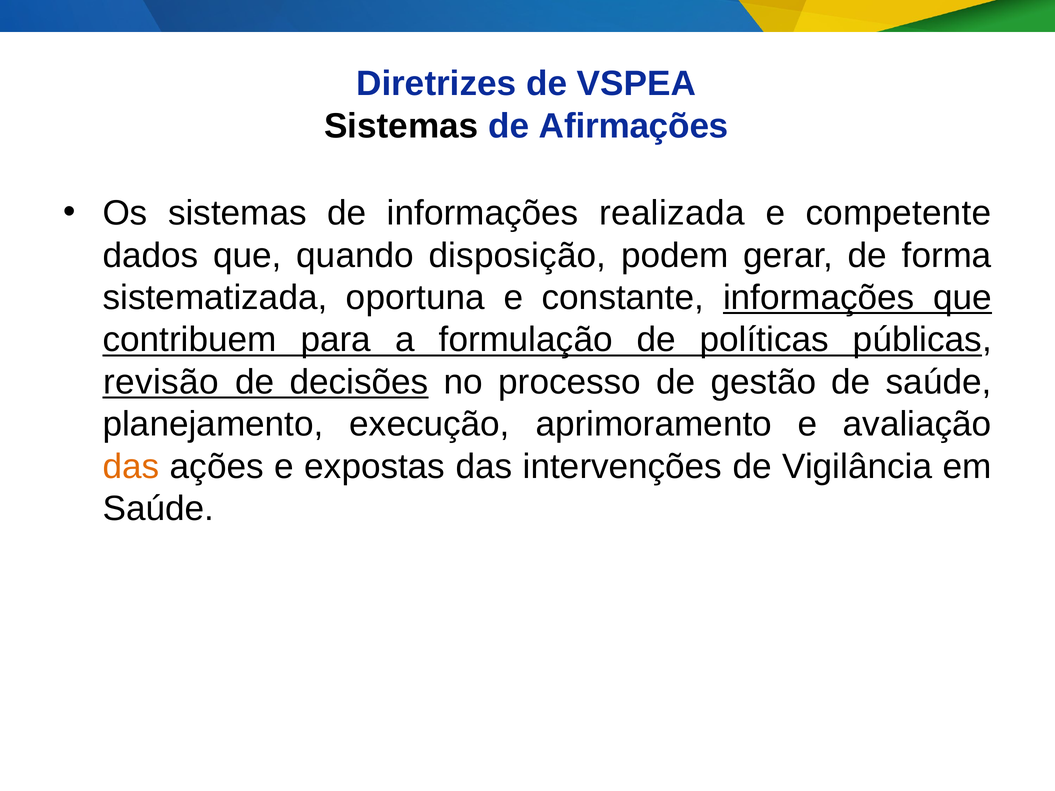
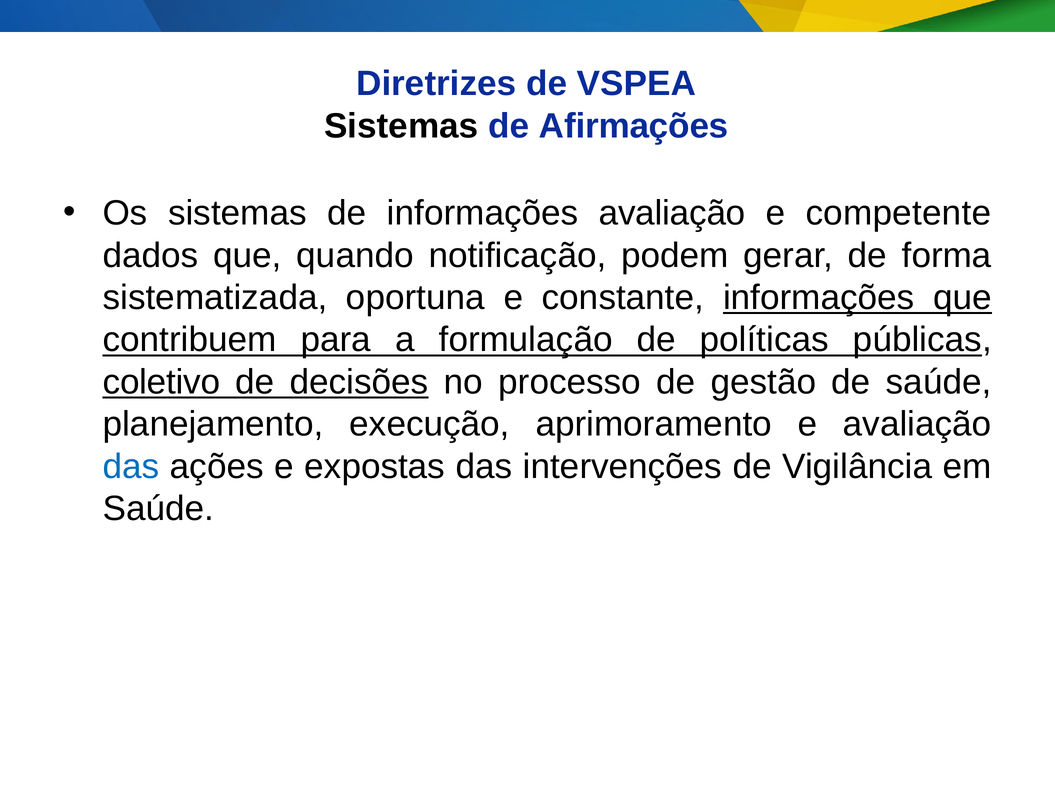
informações realizada: realizada -> avaliação (672, 213)
disposição: disposição -> notificação (517, 256)
revisão: revisão -> coletivo (161, 382)
das colour: orange -> blue (131, 467)
